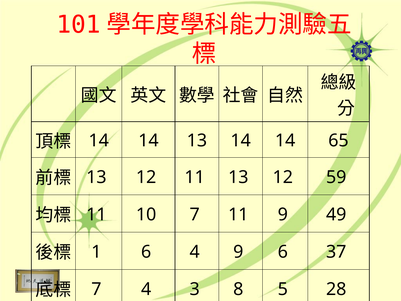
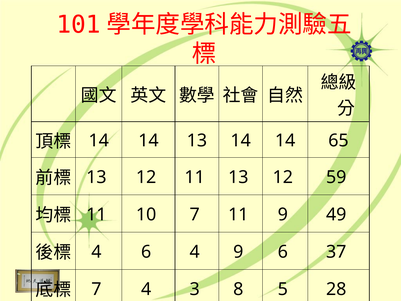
1: 1 -> 4 (96, 252)
